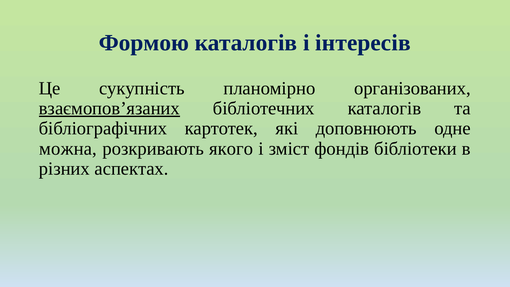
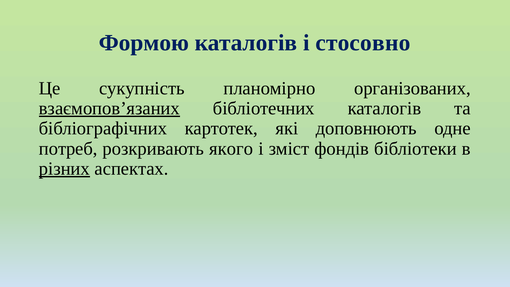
інтересів: інтересів -> стосовно (363, 43)
можна: можна -> потреб (68, 149)
різних underline: none -> present (64, 169)
